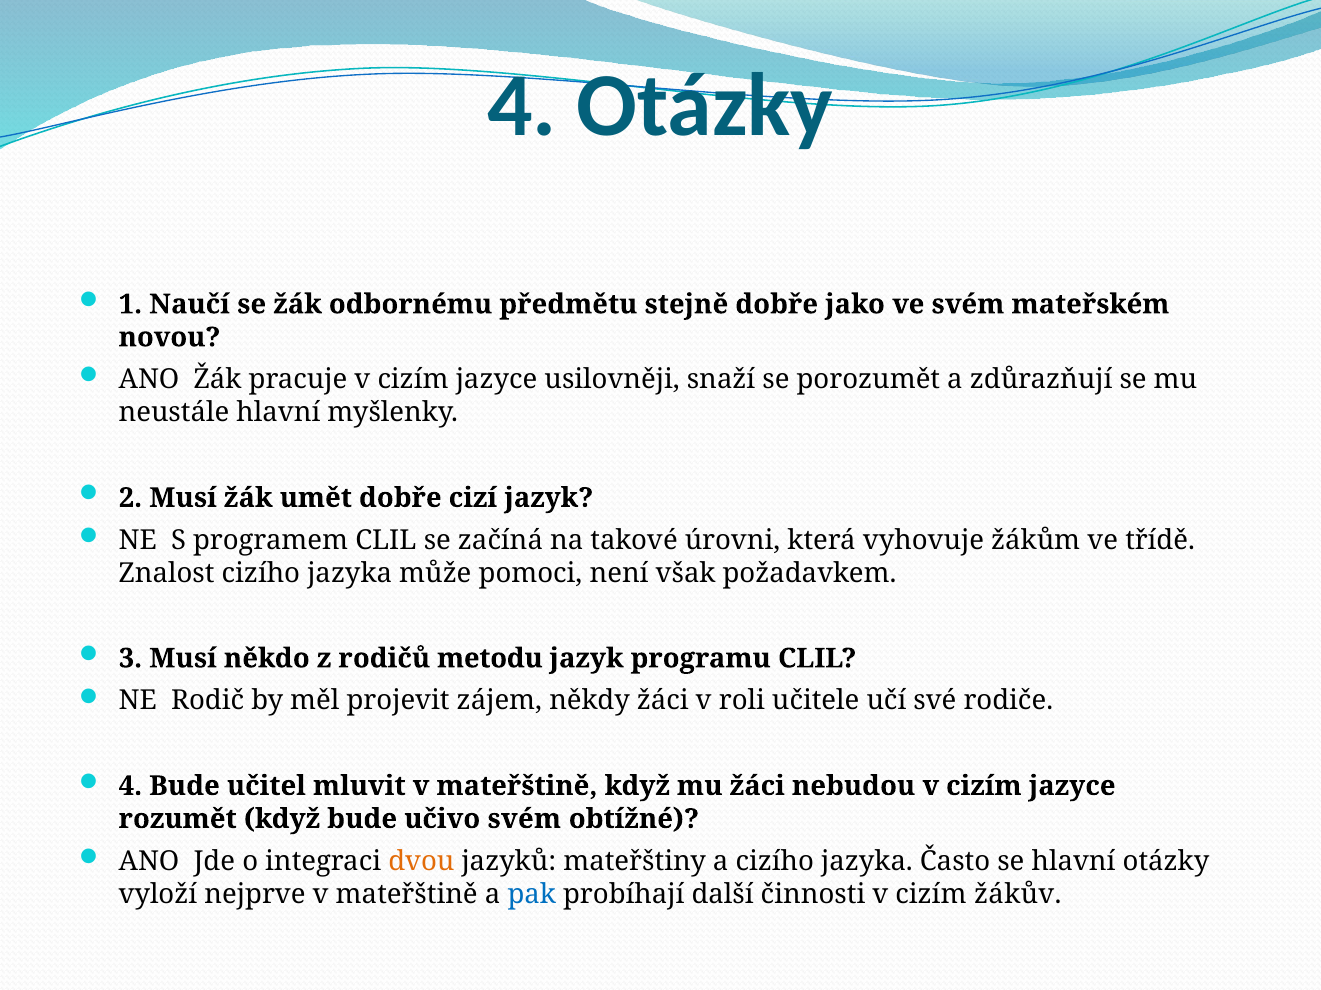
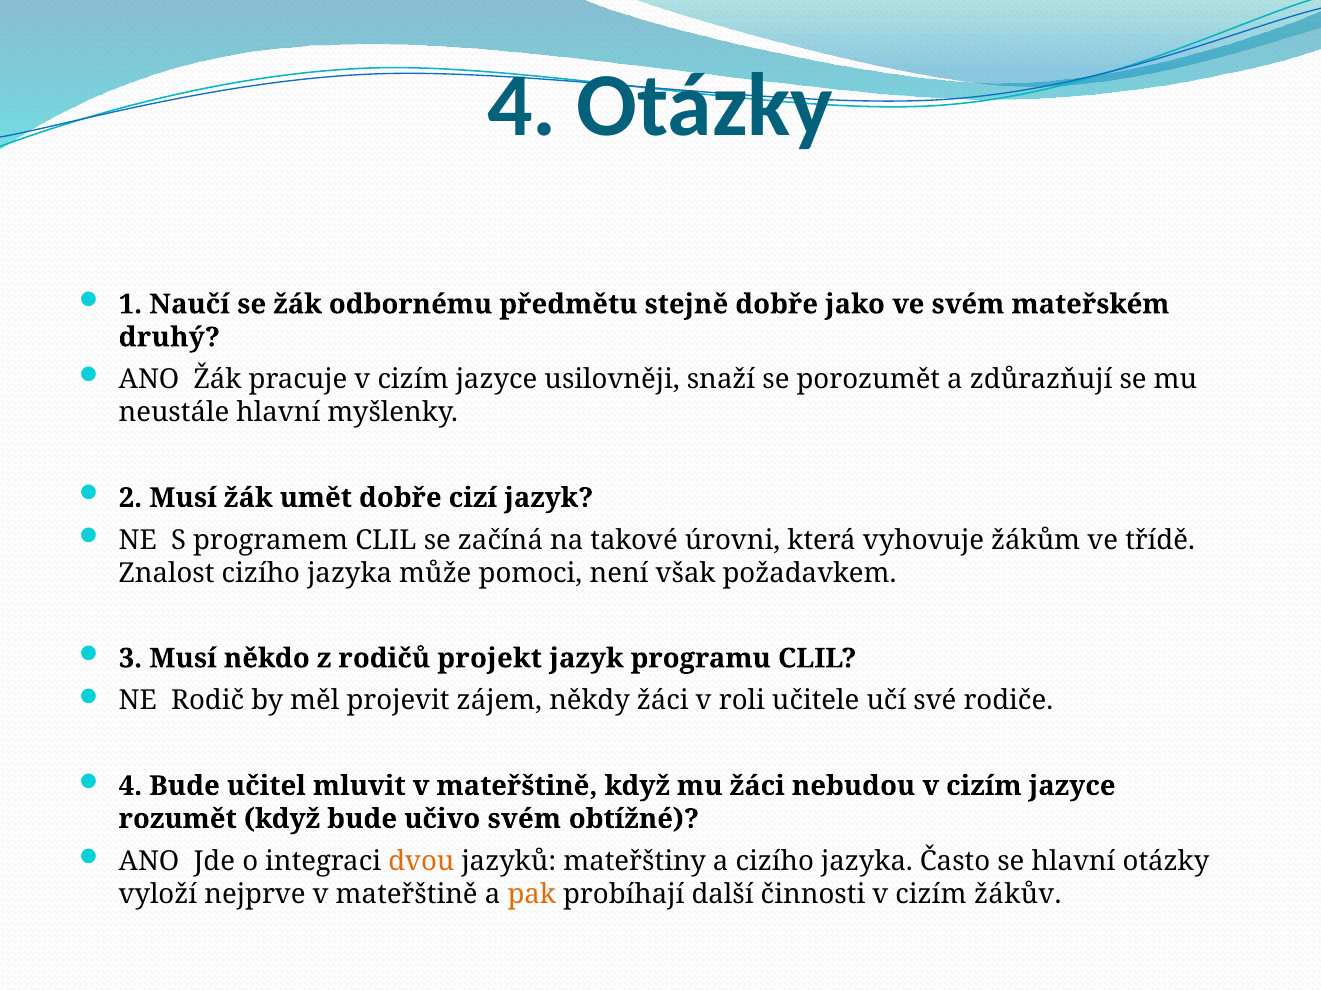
novou: novou -> druhý (169, 338)
metodu: metodu -> projekt (490, 659)
pak colour: blue -> orange (532, 895)
